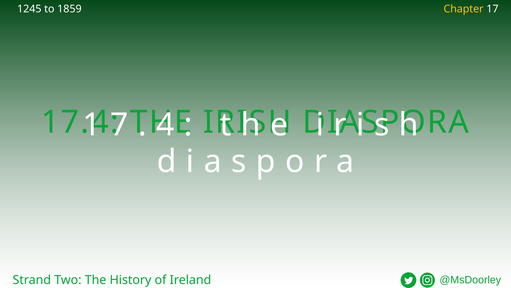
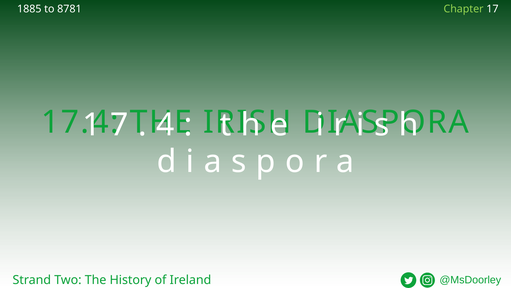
1245: 1245 -> 1885 (29, 9)
1859: 1859 -> 8781 (69, 9)
Chapter colour: yellow -> light green (464, 9)
